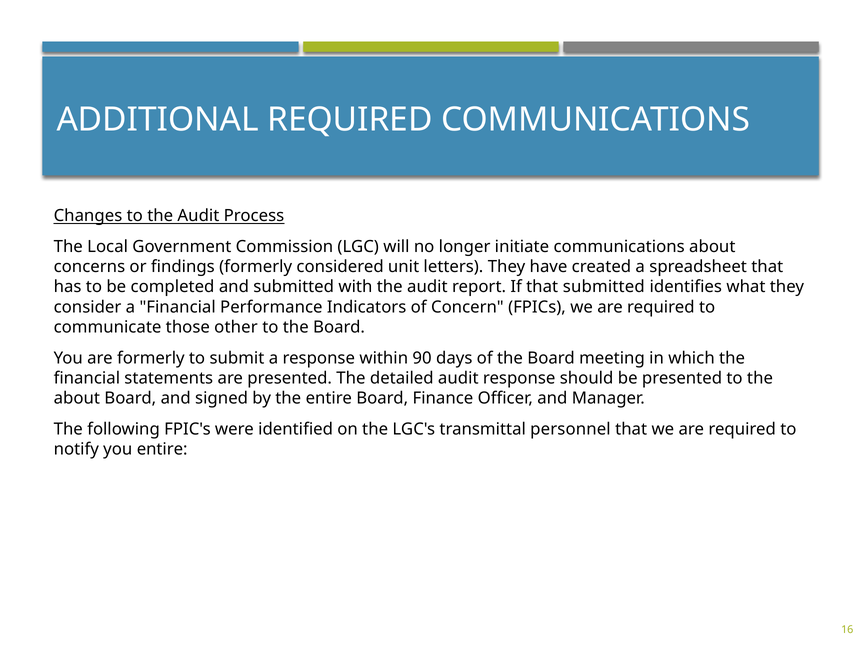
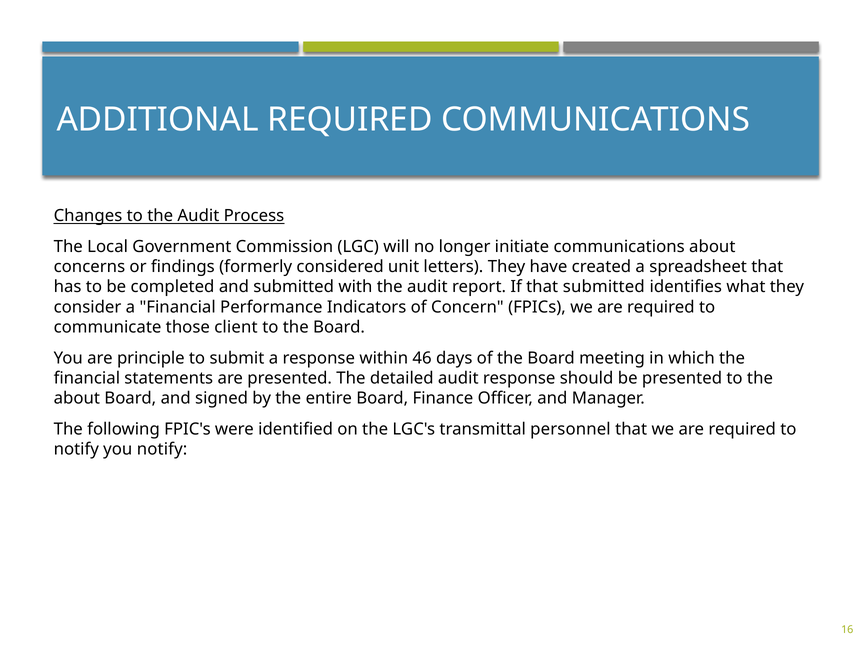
other: other -> client (236, 327)
are formerly: formerly -> principle (151, 358)
90: 90 -> 46 (422, 358)
you entire: entire -> notify (162, 449)
